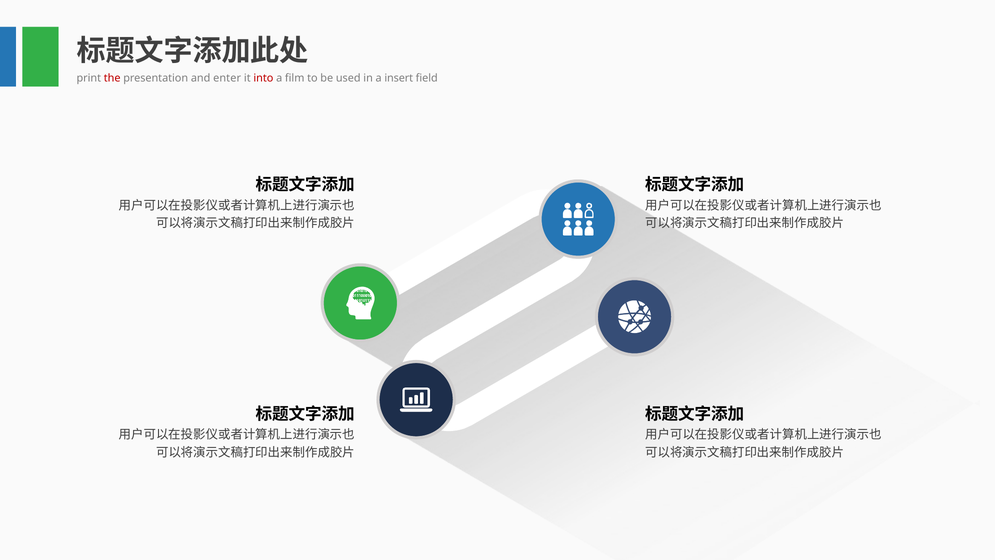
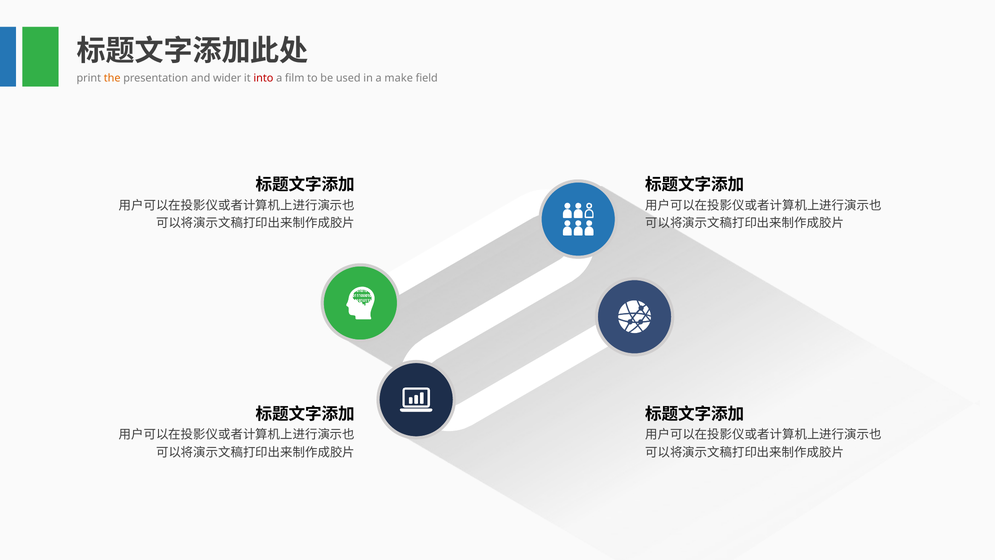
the colour: red -> orange (112, 78)
enter: enter -> wider (227, 78)
insert: insert -> make (399, 78)
